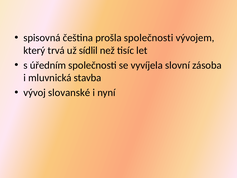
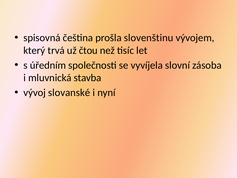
prošla společnosti: společnosti -> slovenštinu (149, 38)
sídlil: sídlil -> čtou (88, 50)
